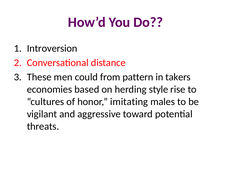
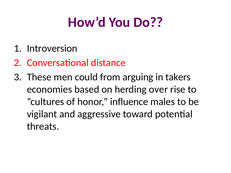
pattern: pattern -> arguing (138, 77)
style: style -> over (158, 90)
imitating: imitating -> influence (129, 102)
